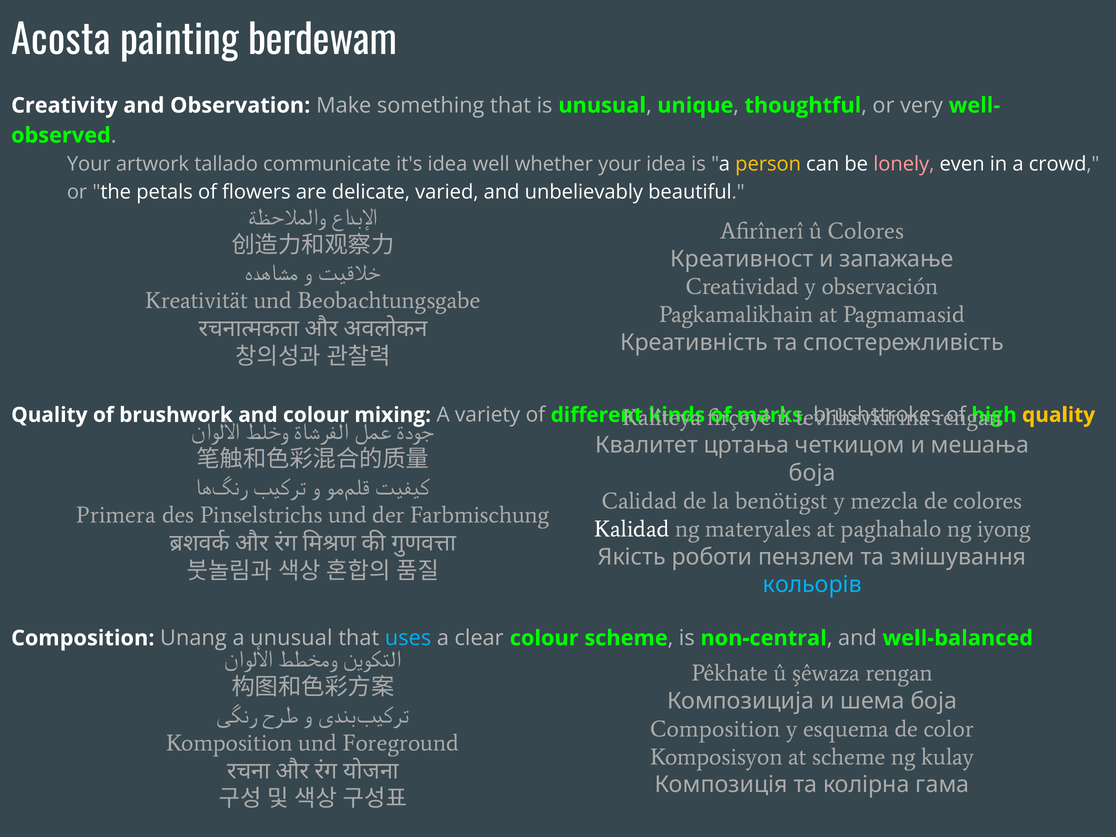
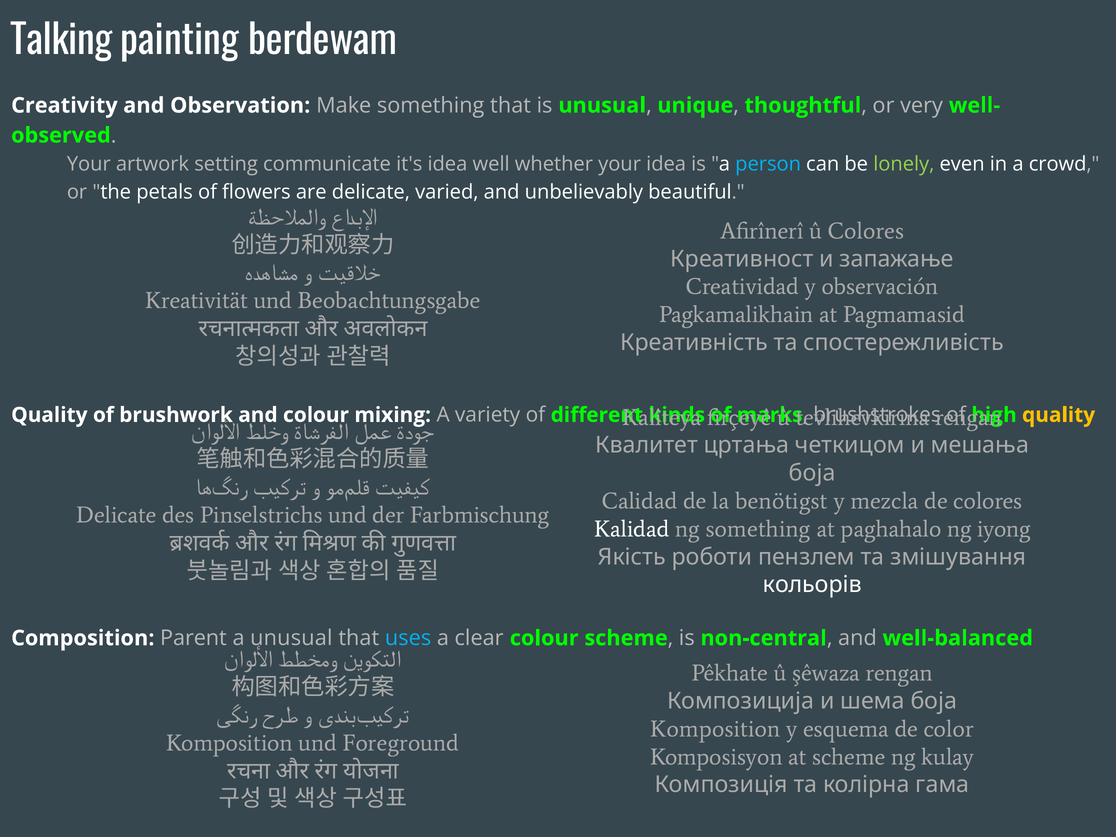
Acosta: Acosta -> Talking (61, 41)
tallado: tallado -> setting (226, 164)
person colour: yellow -> light blue (768, 164)
lonely colour: pink -> light green (904, 164)
Primera: Primera -> Delicate (116, 515)
ng materyales: materyales -> something (758, 529)
кольорів colour: light blue -> white (812, 585)
Unang: Unang -> Parent (193, 638)
Composition: Composition -> Komposition (715, 729)
